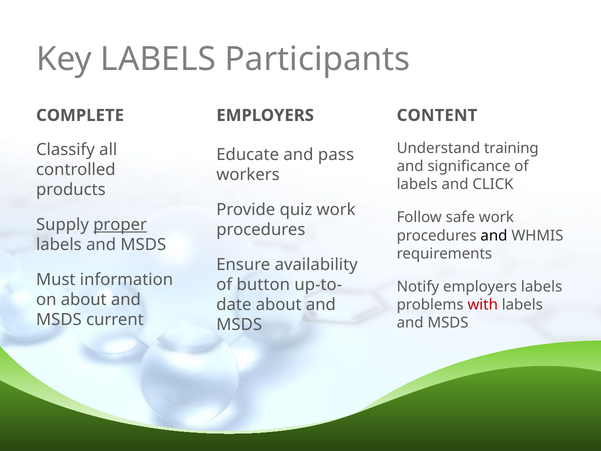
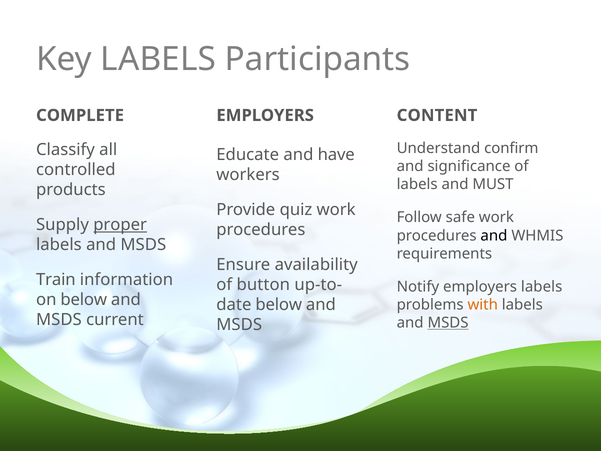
training: training -> confirm (511, 148)
pass: pass -> have (336, 154)
CLICK: CLICK -> MUST (493, 184)
Must: Must -> Train (56, 280)
on about: about -> below (84, 300)
about: about -> below (279, 305)
with colour: red -> orange (483, 305)
MSDS underline: none -> present (448, 323)
